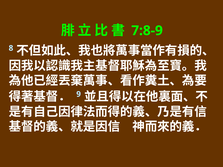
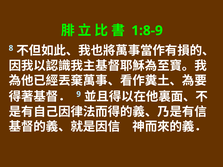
7:8-9: 7:8-9 -> 1:8-9 (147, 31)
